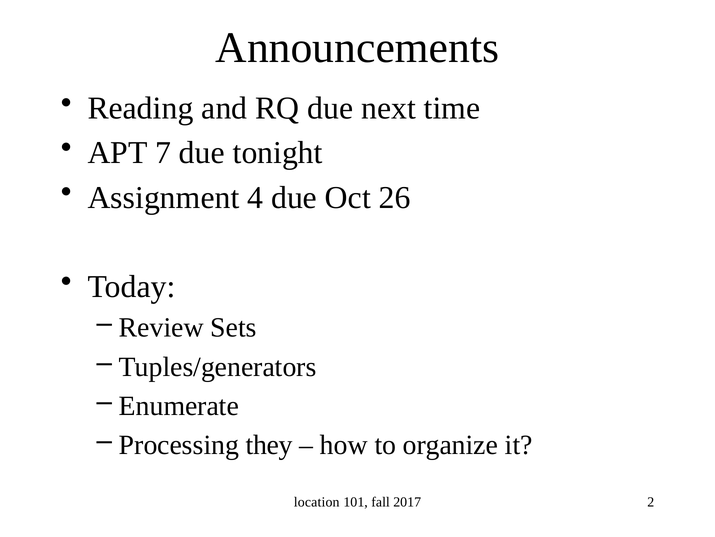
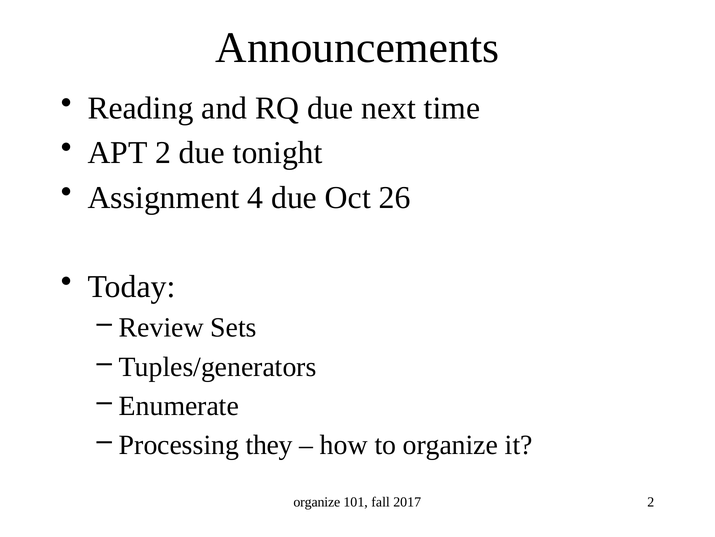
APT 7: 7 -> 2 (163, 153)
location: location -> organize (317, 501)
